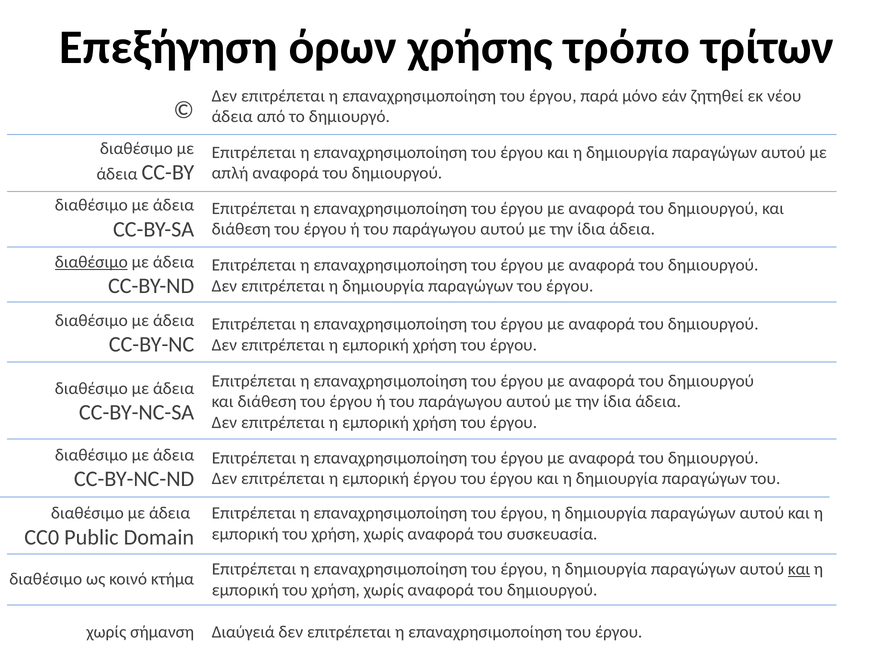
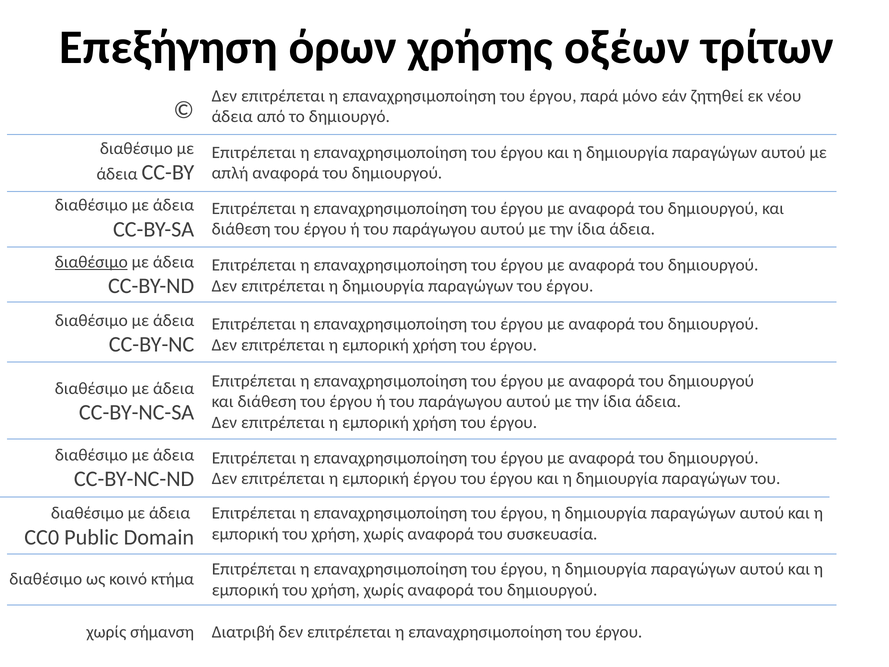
τρόπο: τρόπο -> οξέων (627, 48)
και underline: present -> none (799, 569)
Διαύγειά: Διαύγειά -> Διατριβή (243, 632)
